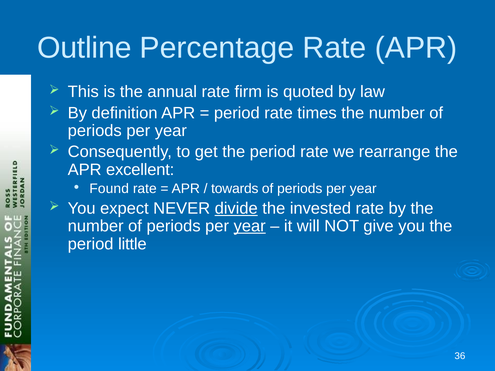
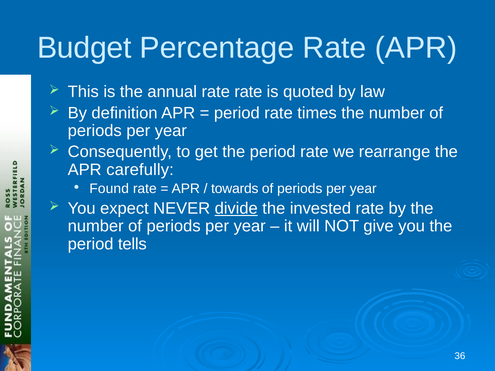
Outline: Outline -> Budget (84, 48)
rate firm: firm -> rate (248, 92)
excellent: excellent -> carefully (140, 170)
year underline: present -> none (250, 226)
little: little -> tells (132, 244)
